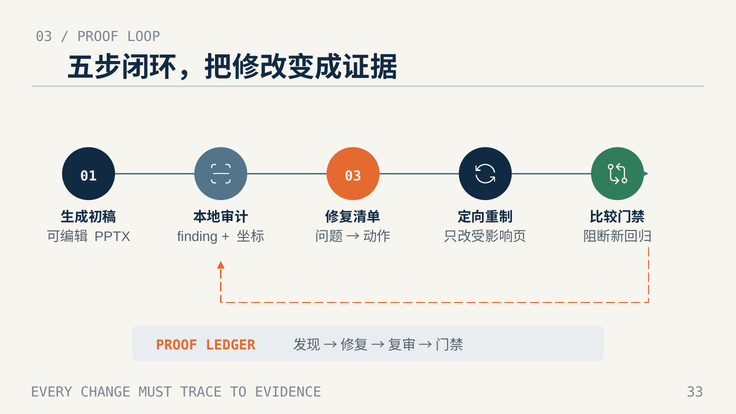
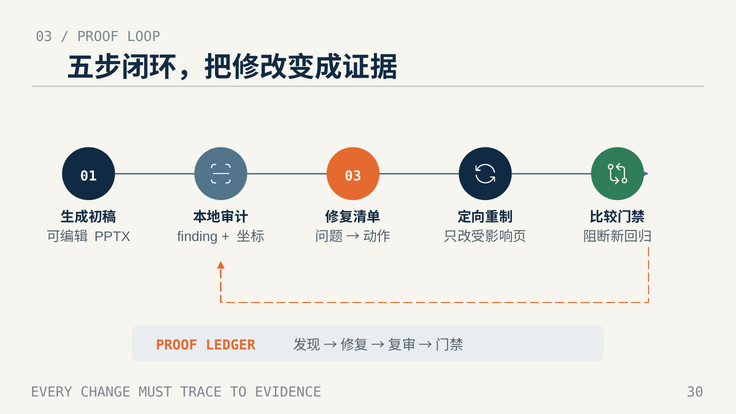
33: 33 -> 30 (695, 392)
